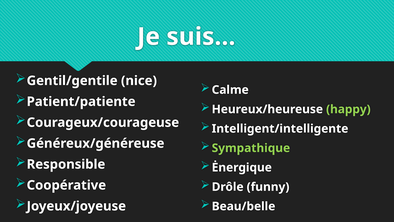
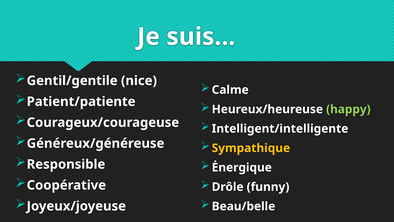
Sympathique colour: light green -> yellow (251, 148)
